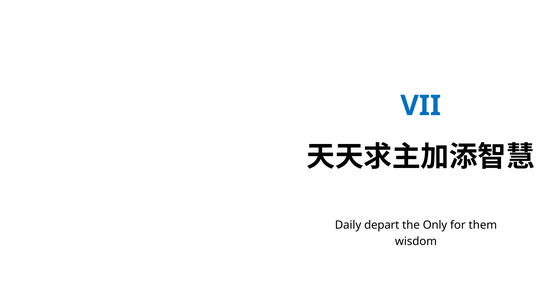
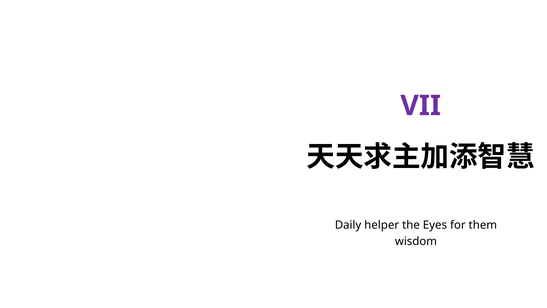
VII colour: blue -> purple (421, 106)
depart: depart -> helper (382, 225)
Only: Only -> Eyes (435, 225)
